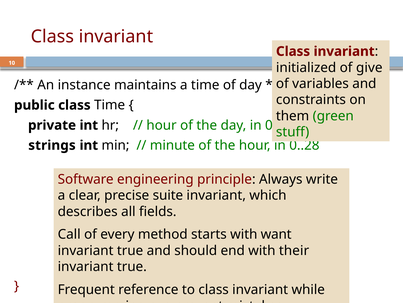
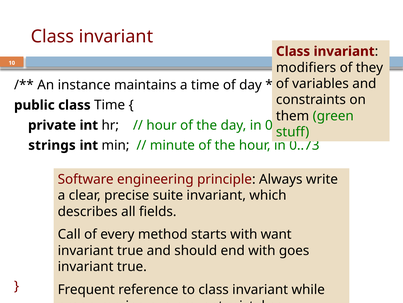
initialized: initialized -> modifiers (306, 67)
give: give -> they (369, 67)
0..28: 0..28 -> 0..73 (304, 145)
their: their -> goes (294, 250)
